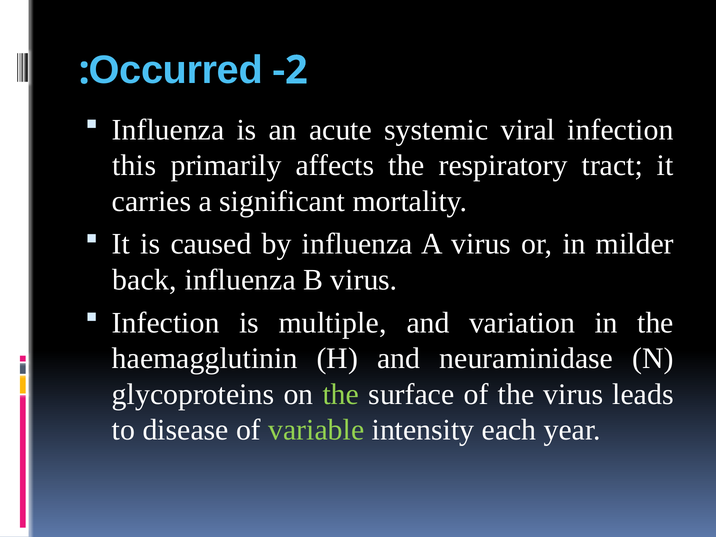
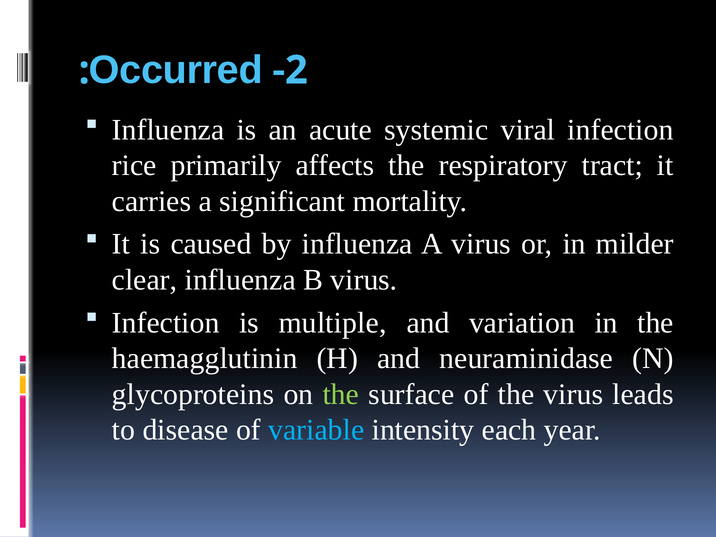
this: this -> rice (134, 166)
back: back -> clear (145, 280)
variable colour: light green -> light blue (316, 430)
